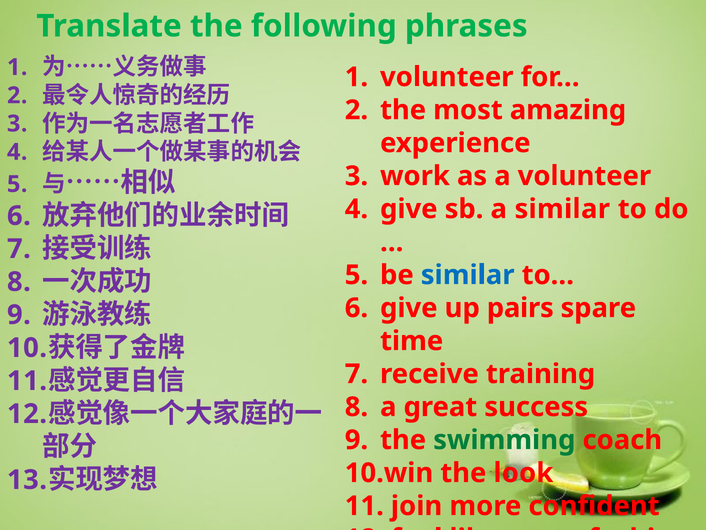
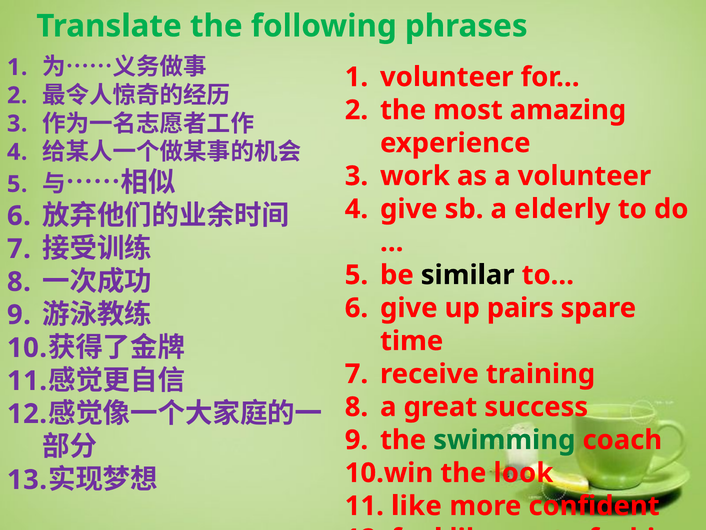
a similar: similar -> elderly (562, 209)
similar colour: blue -> black (468, 275)
join: join -> like (416, 506)
